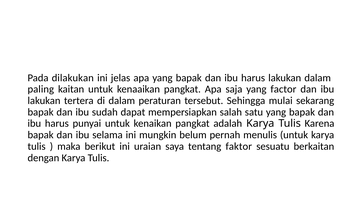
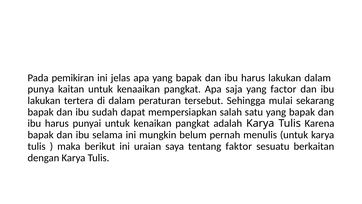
dilakukan: dilakukan -> pemikiran (73, 78)
paling: paling -> punya (41, 89)
